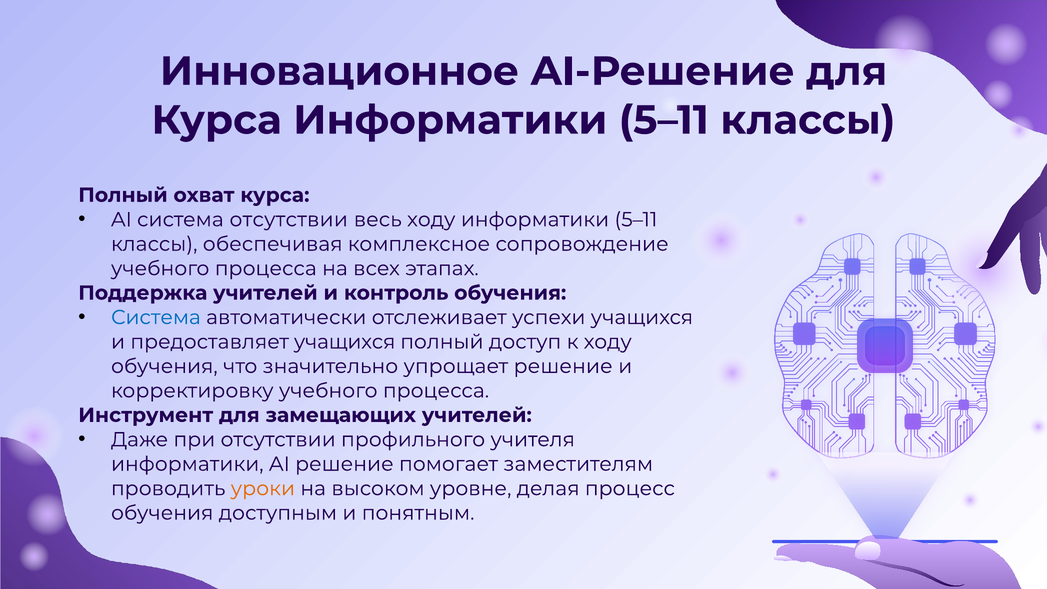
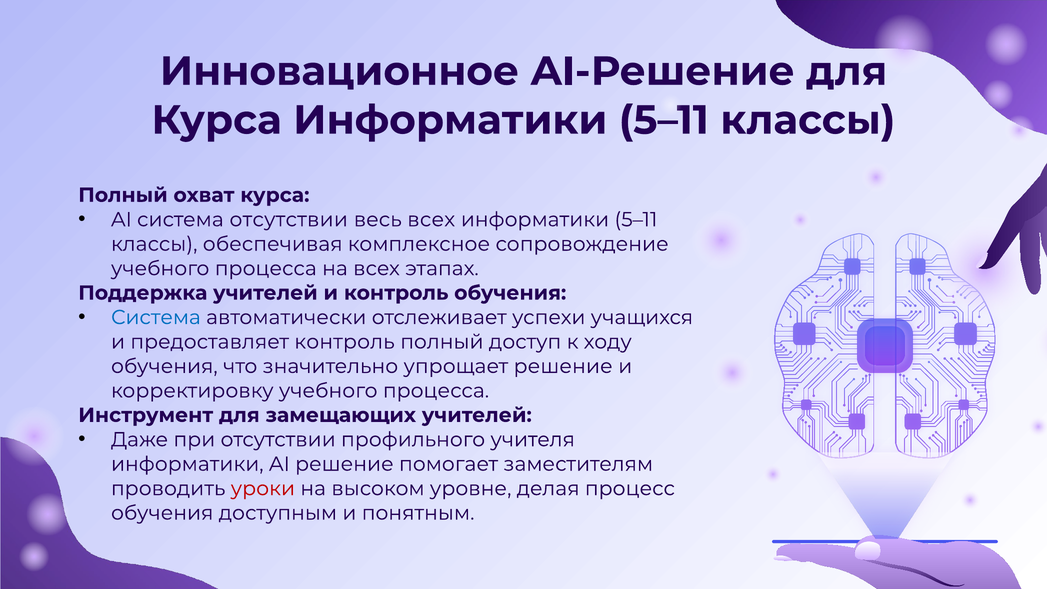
весь ходу: ходу -> всех (431, 220)
предоставляет учащихся: учащихся -> контроль (344, 342)
уроки colour: orange -> red (263, 488)
